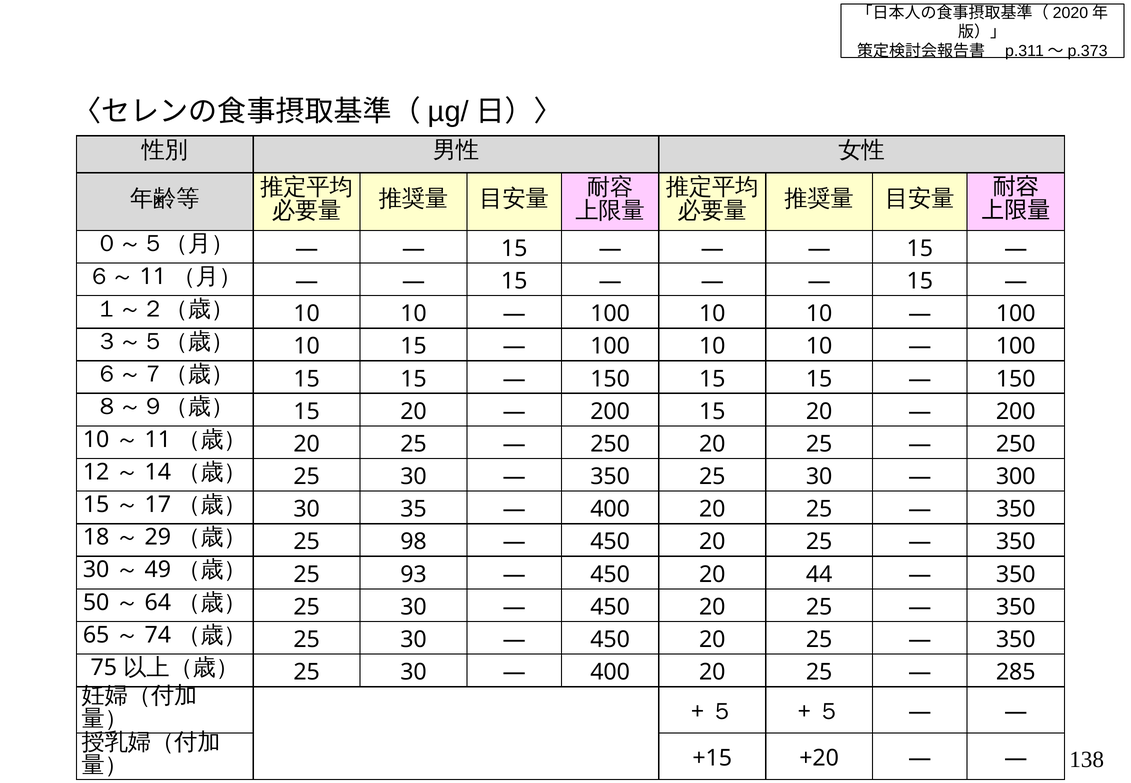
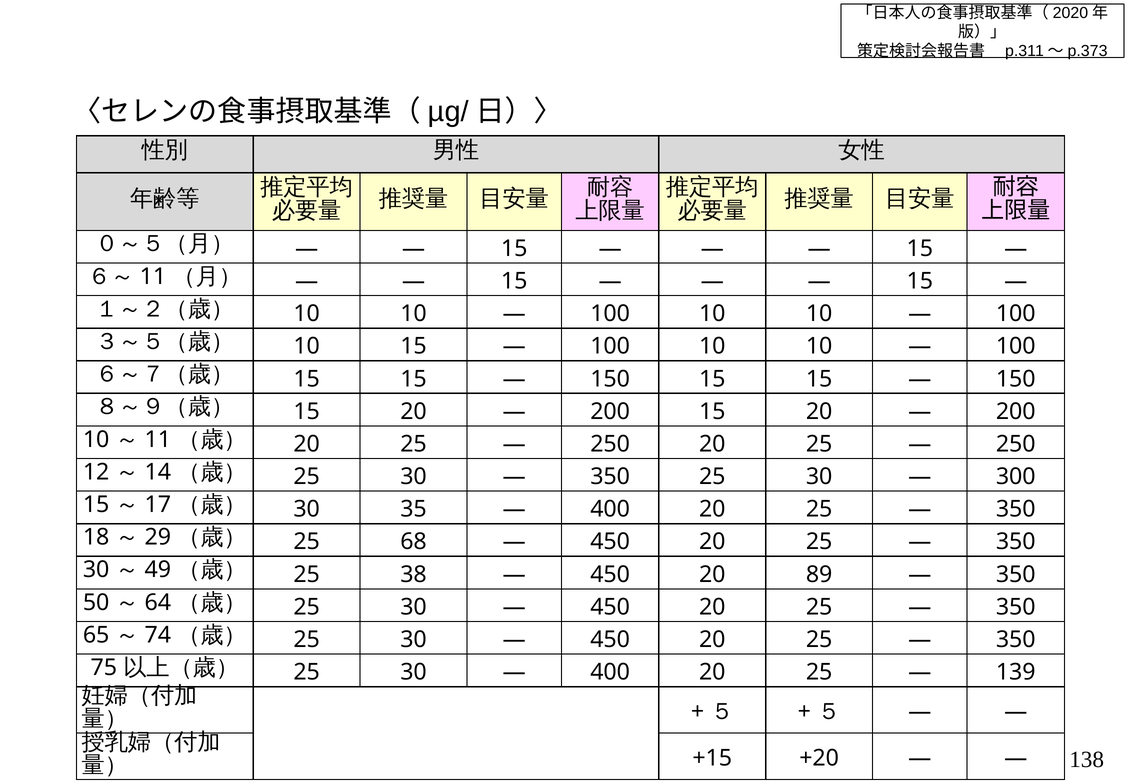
98: 98 -> 68 (413, 542)
93: 93 -> 38 (413, 574)
44: 44 -> 89 (819, 574)
285: 285 -> 139 (1016, 672)
